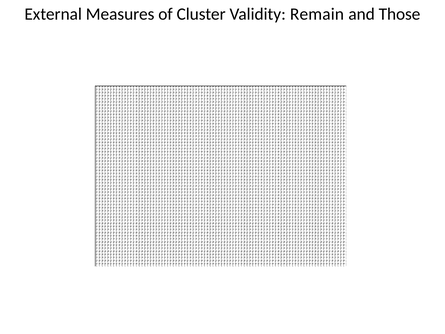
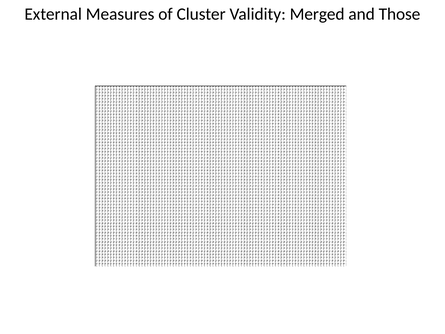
Remain: Remain -> Merged (317, 14)
